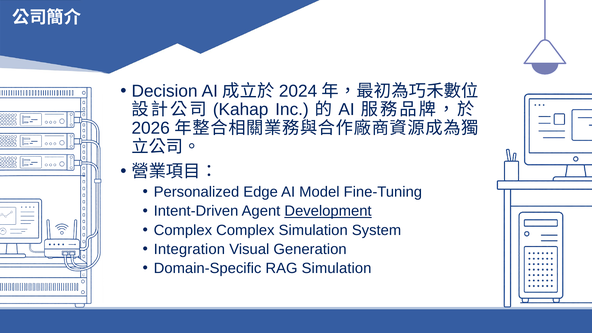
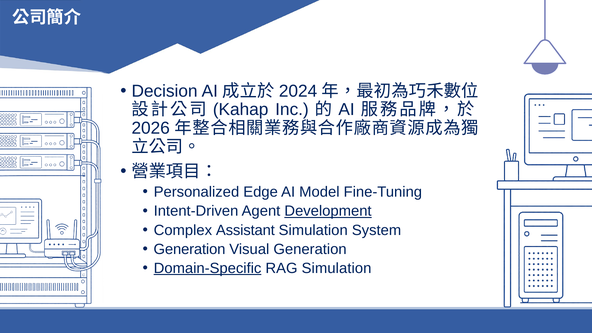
Complex Complex: Complex -> Assistant (245, 230)
Integration: Integration -> Generation (190, 249)
Domain-Specific underline: none -> present (208, 268)
